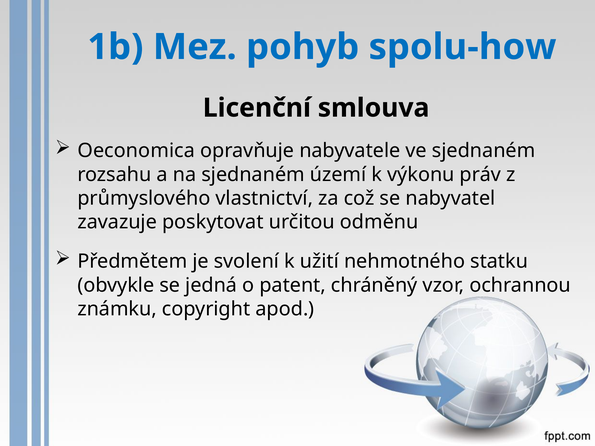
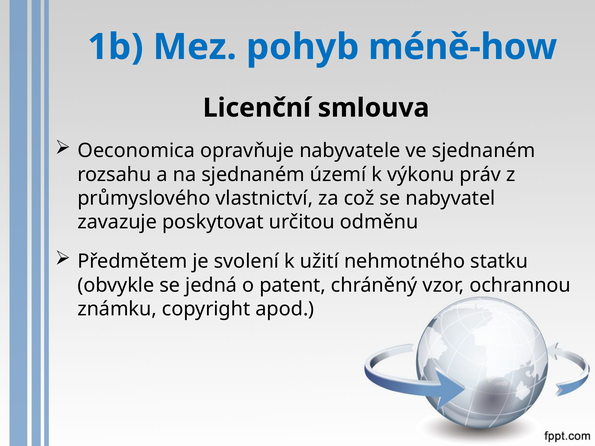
spolu-how: spolu-how -> méně-how (463, 47)
